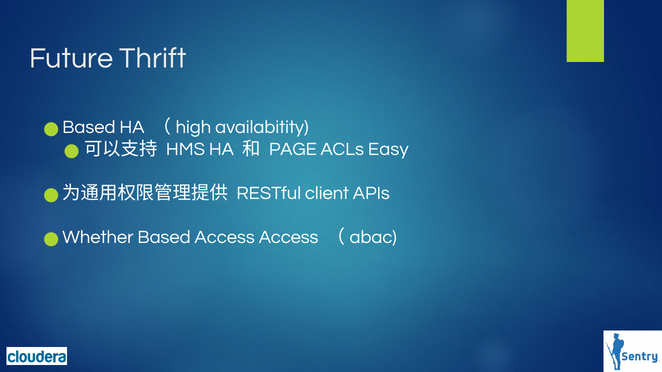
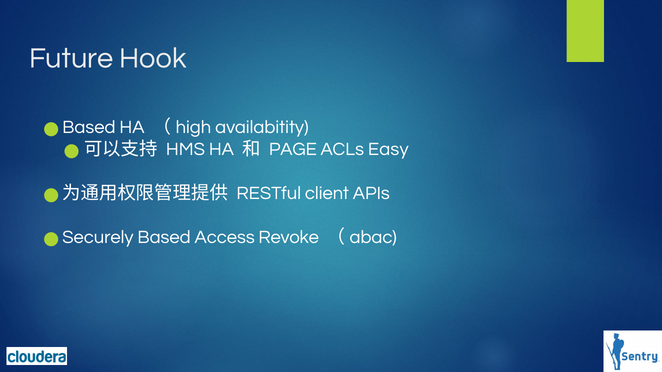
Thrift: Thrift -> Hook (153, 58)
Whether: Whether -> Securely (98, 238)
Access Access: Access -> Revoke (289, 238)
